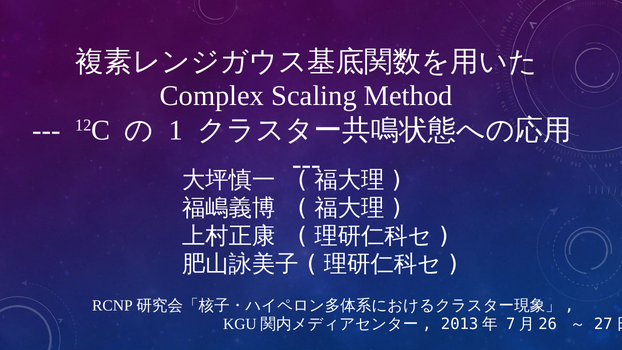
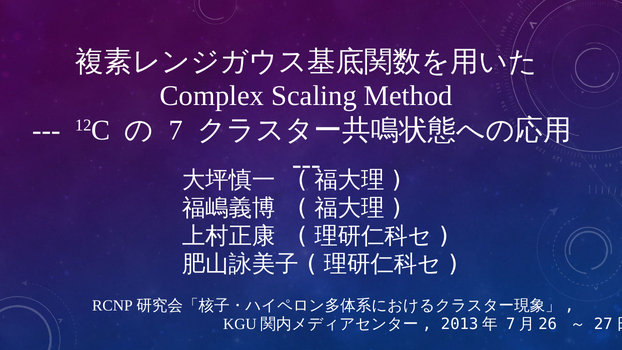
1: 1 -> 7 (176, 130)
